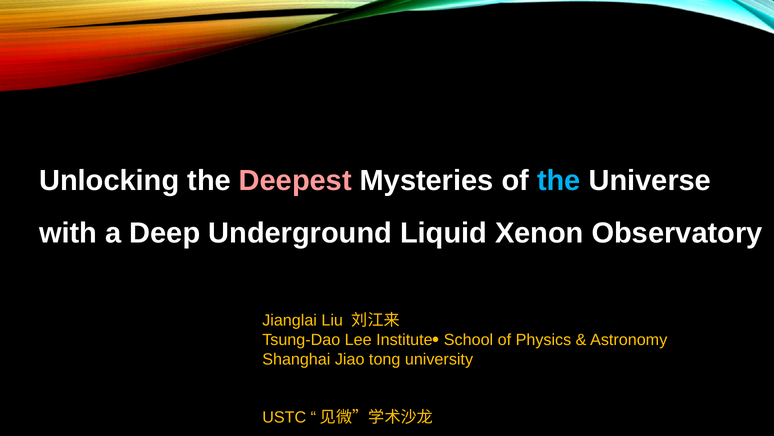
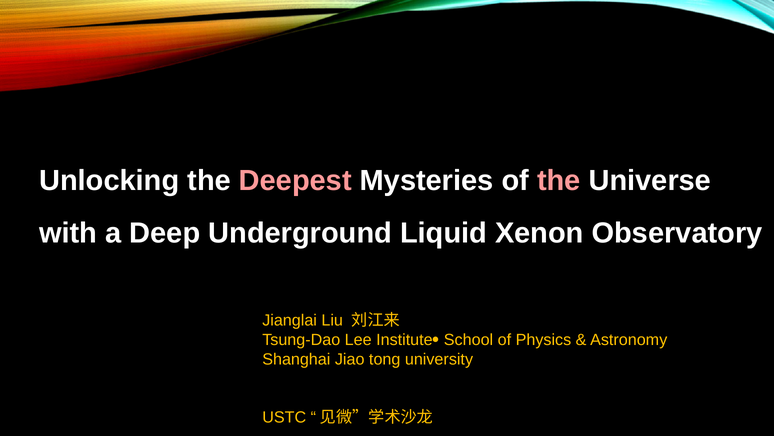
the colour: light blue -> pink (559, 180)
